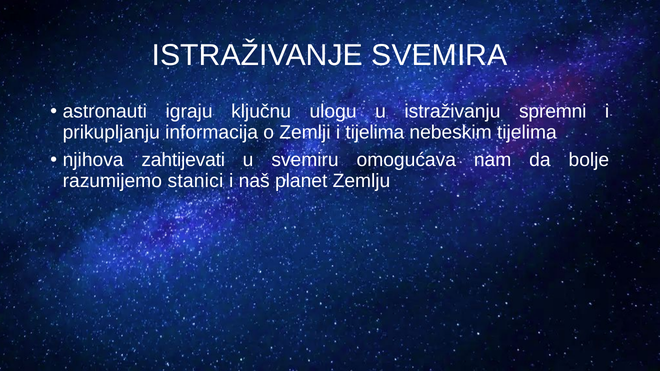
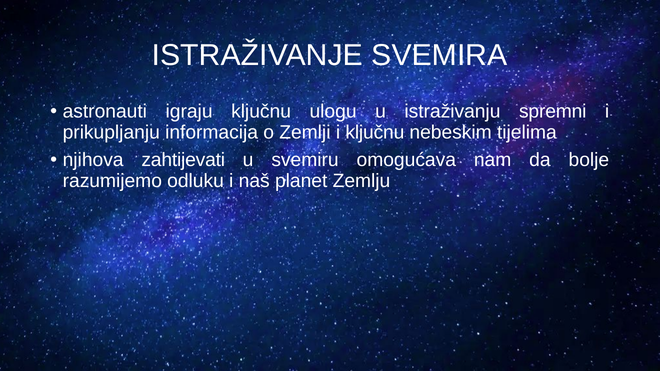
i tijelima: tijelima -> ključnu (375, 132)
stanici: stanici -> odluku (196, 181)
